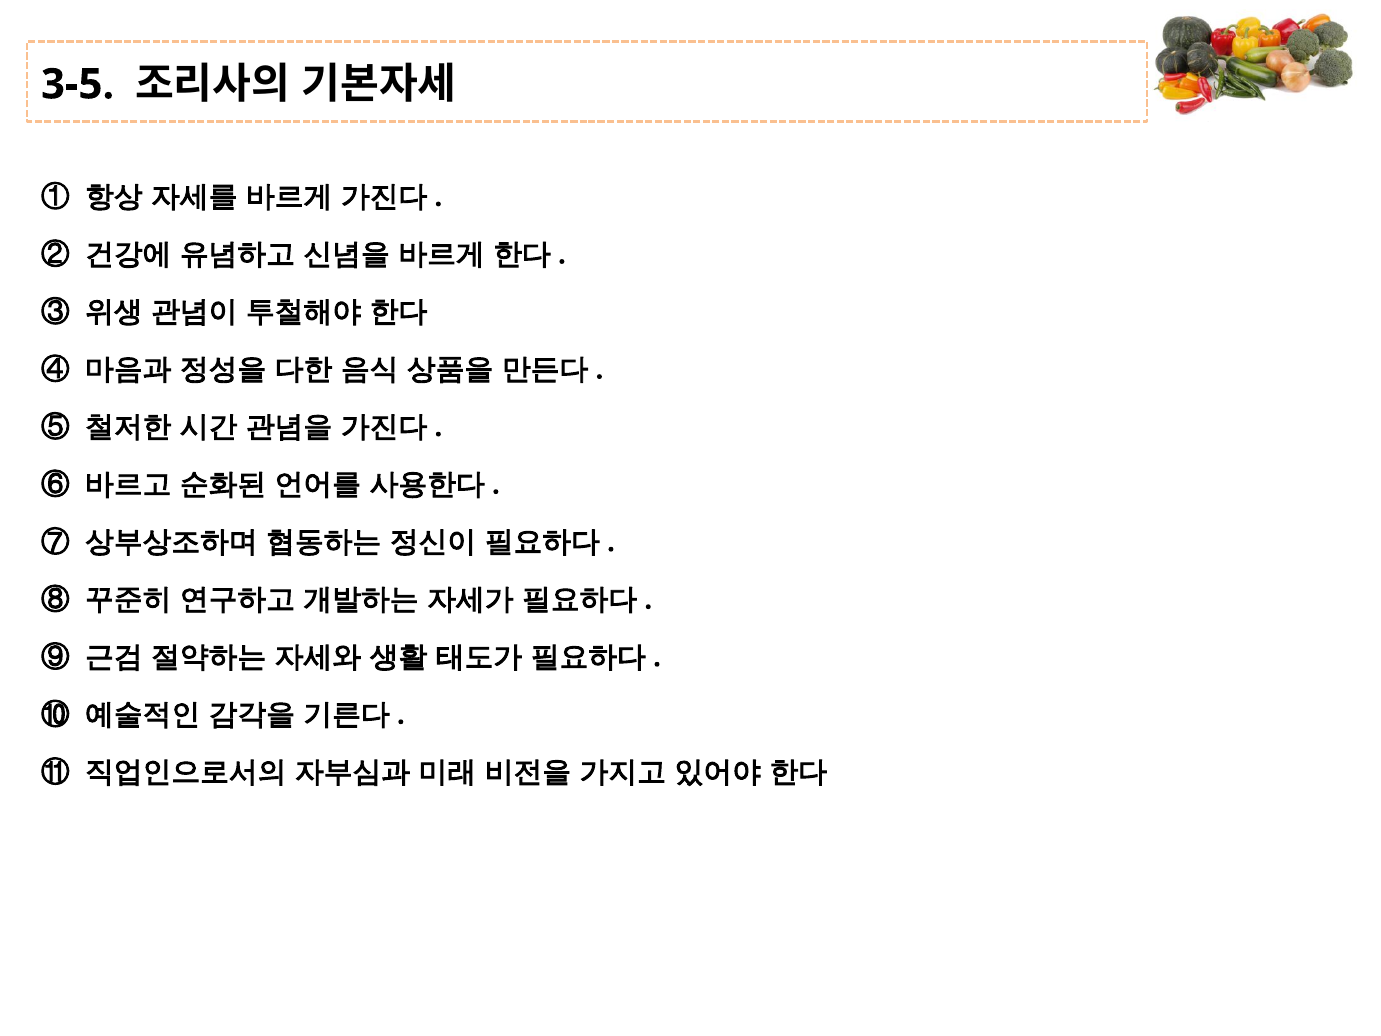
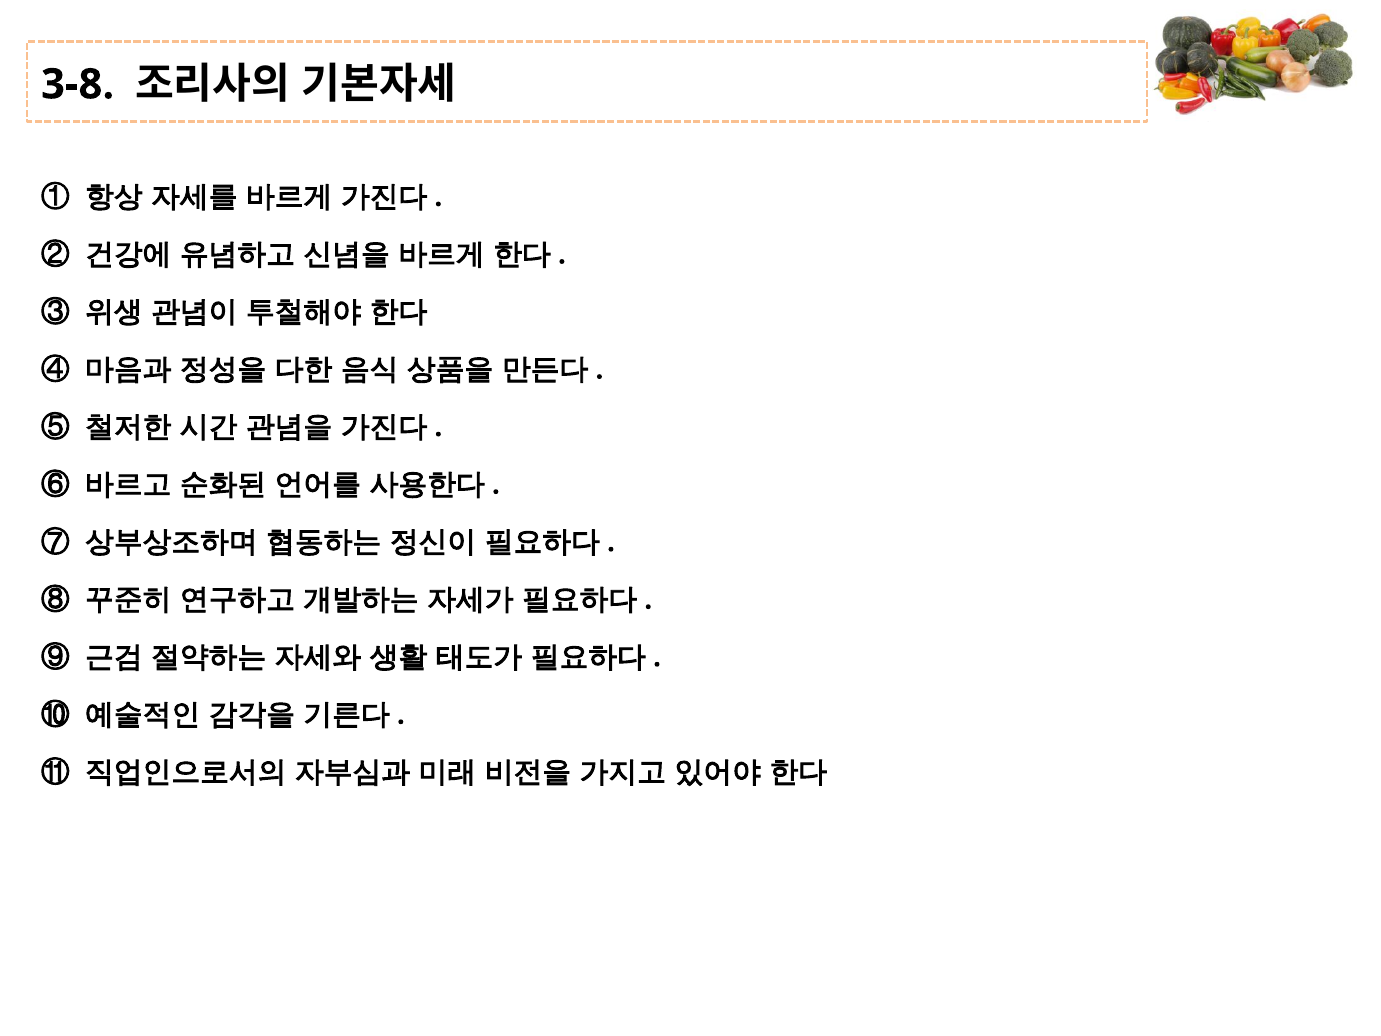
3-5: 3-5 -> 3-8 (78, 84)
